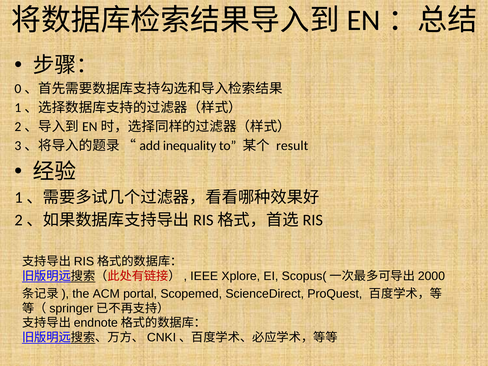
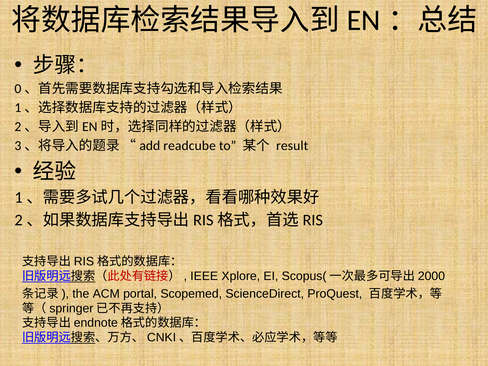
inequality: inequality -> readcube (190, 146)
